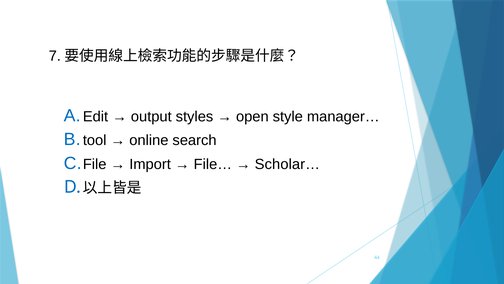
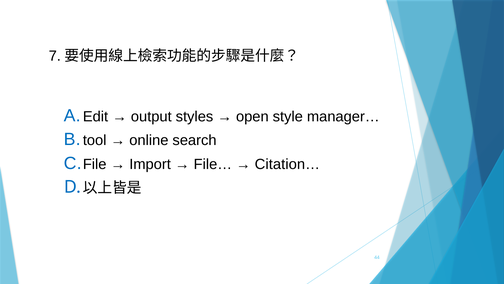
Scholar…: Scholar… -> Citation… (287, 164)
